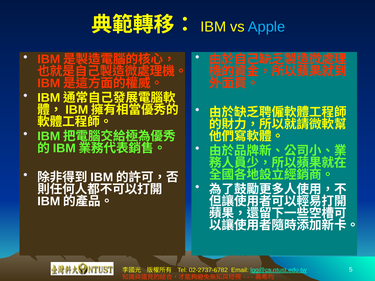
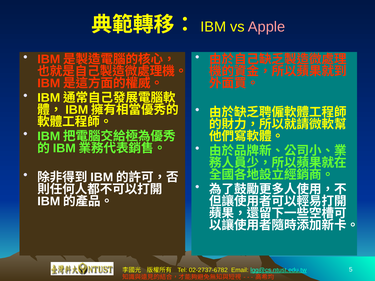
Apple colour: light blue -> pink (267, 27)
